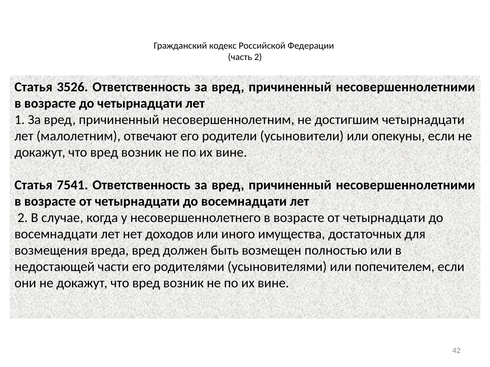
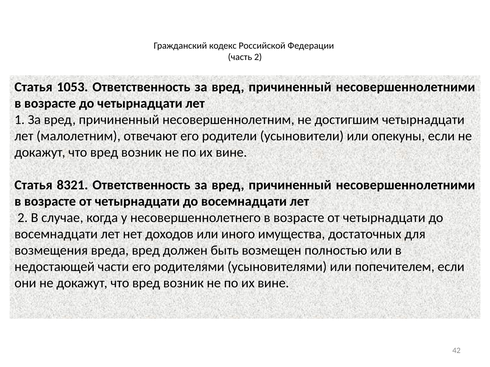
3526: 3526 -> 1053 (72, 87)
7541: 7541 -> 8321 (72, 185)
